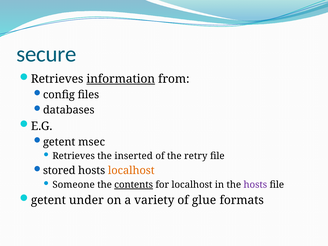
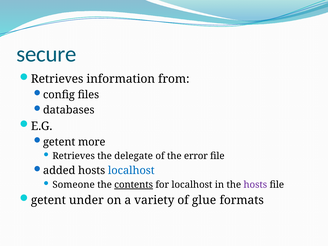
information underline: present -> none (121, 79)
msec: msec -> more (92, 142)
inserted: inserted -> delegate (134, 156)
retry: retry -> error (196, 156)
stored: stored -> added (59, 171)
localhost colour: orange -> blue (131, 171)
